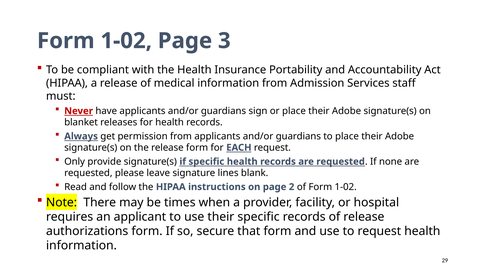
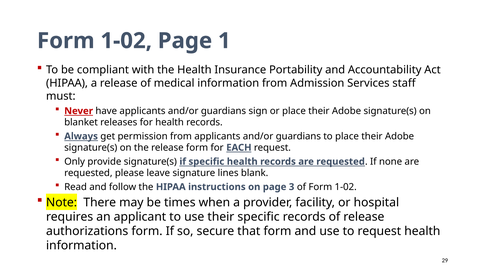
3: 3 -> 1 (224, 41)
2: 2 -> 3 (292, 187)
